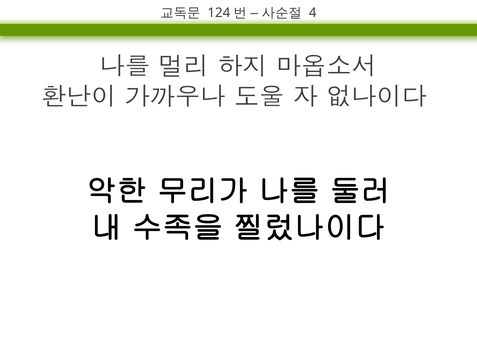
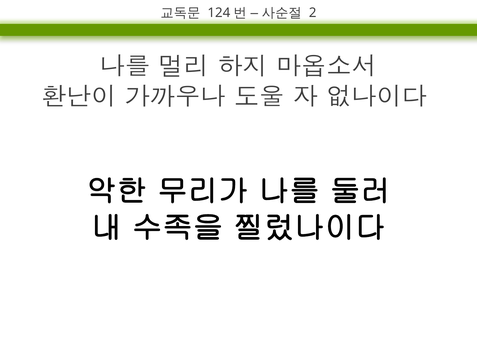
4: 4 -> 2 (313, 13)
